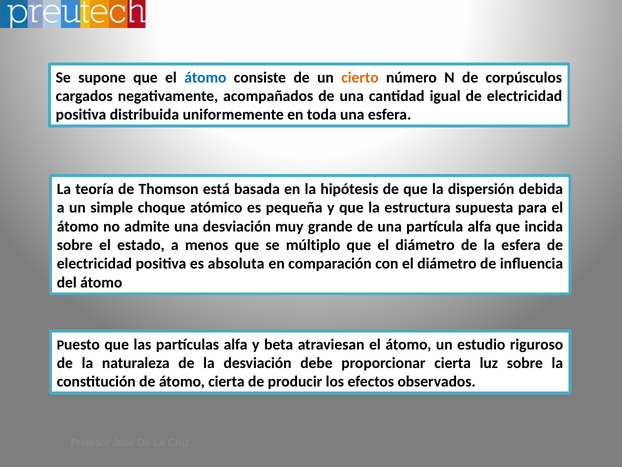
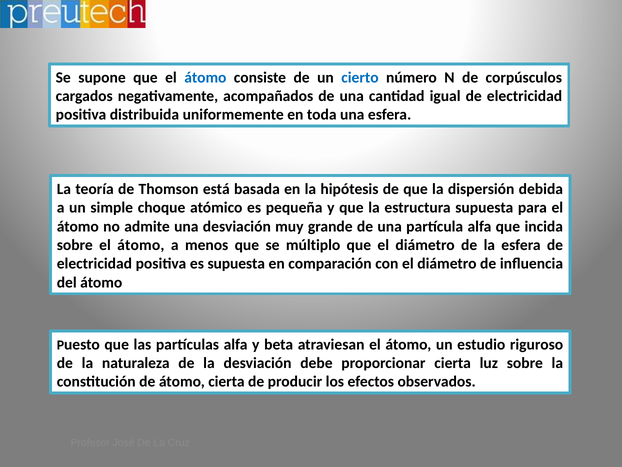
cierto colour: orange -> blue (360, 77)
sobre el estado: estado -> átomo (141, 245)
es absoluta: absoluta -> supuesta (236, 263)
